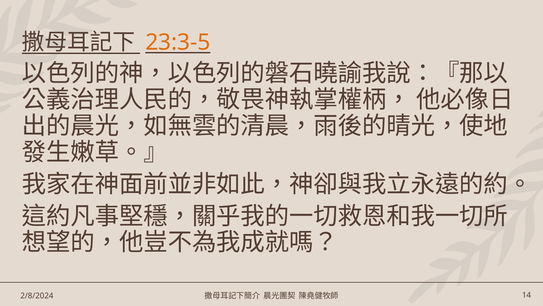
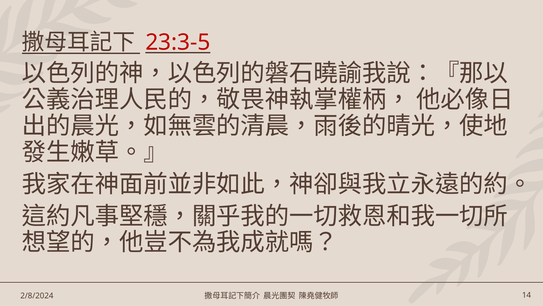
23:3-5 colour: orange -> red (178, 42)
